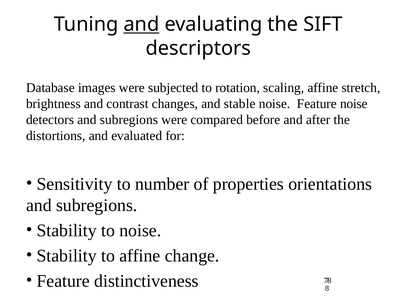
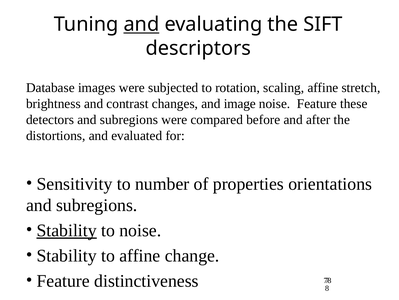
stable: stable -> image (240, 104)
Feature noise: noise -> these (354, 104)
Stability underline: none -> present (67, 230)
